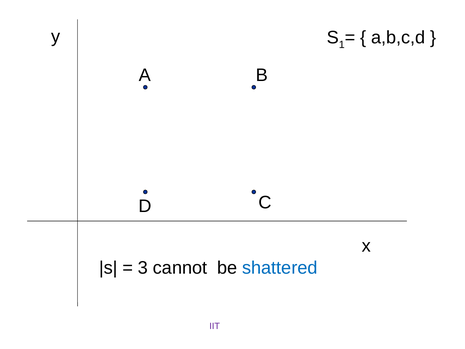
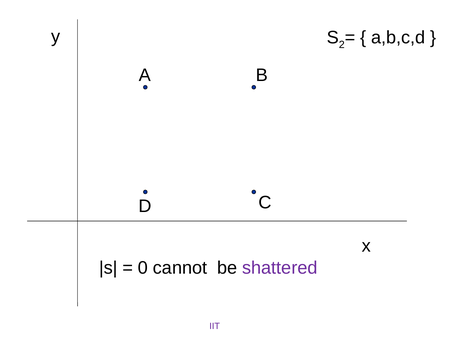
1: 1 -> 2 (342, 45)
3: 3 -> 0 (143, 268)
shattered colour: blue -> purple (280, 268)
